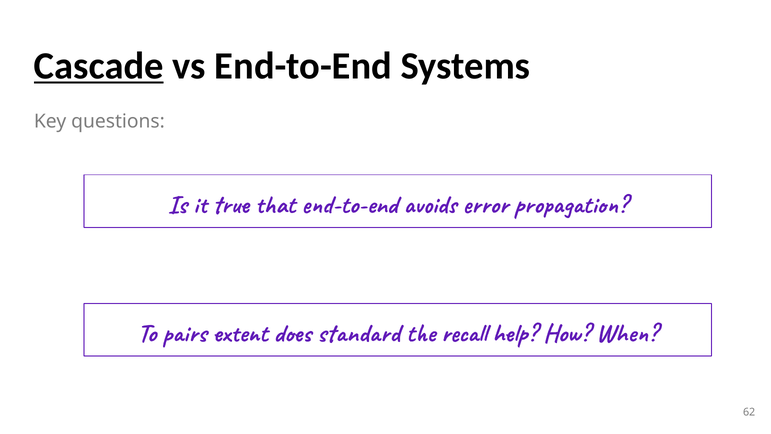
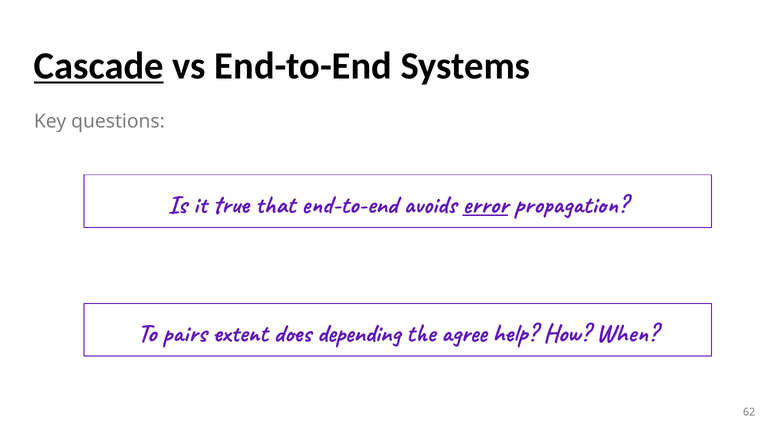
error underline: none -> present (485, 204)
standard: standard -> depending (359, 333)
recall: recall -> agree (464, 333)
